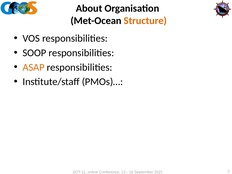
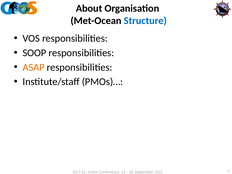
Structure colour: orange -> blue (145, 21)
